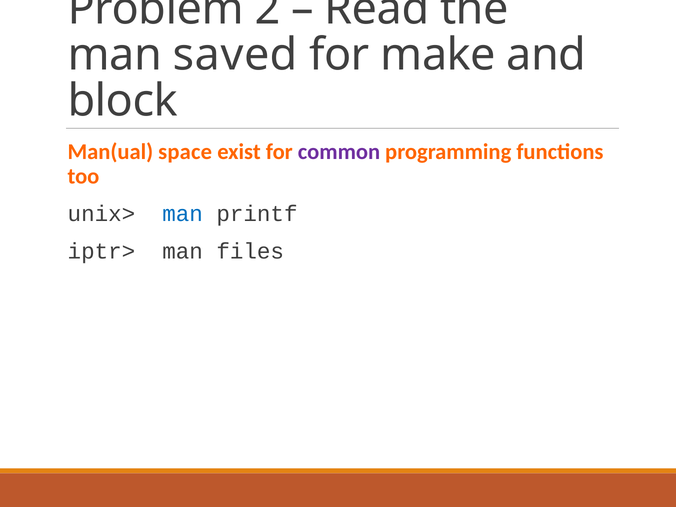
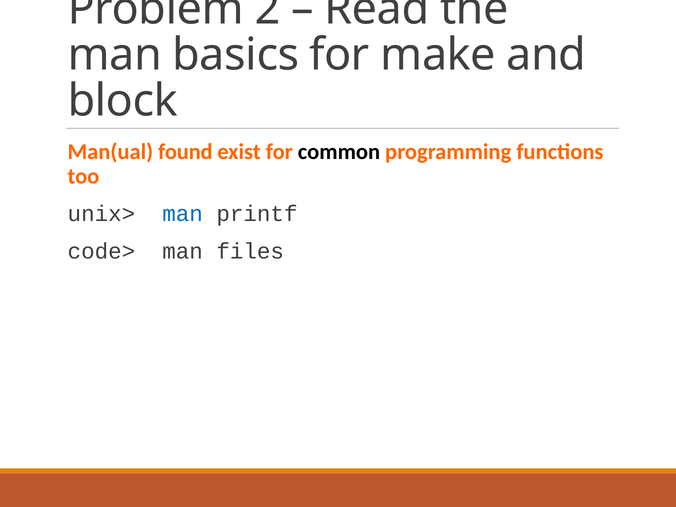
saved: saved -> basics (236, 55)
space: space -> found (185, 152)
common colour: purple -> black (339, 152)
iptr>: iptr> -> code> (101, 251)
